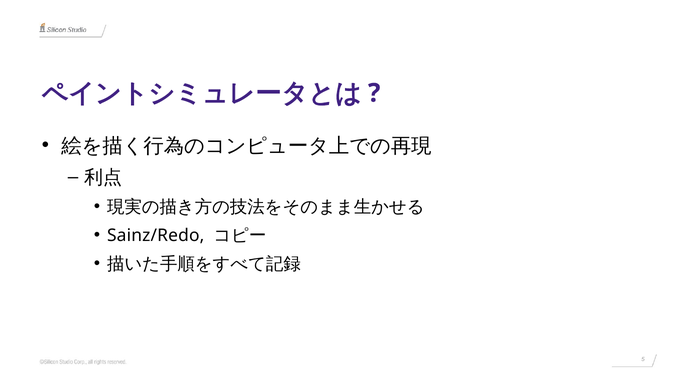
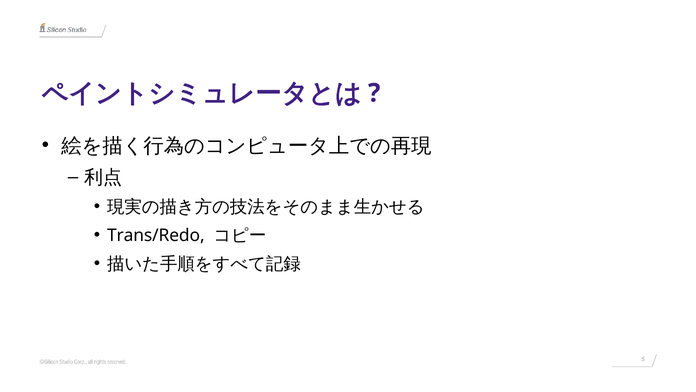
Sainz/Redo: Sainz/Redo -> Trans/Redo (156, 235)
